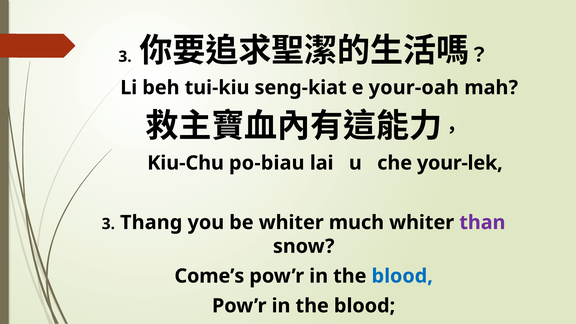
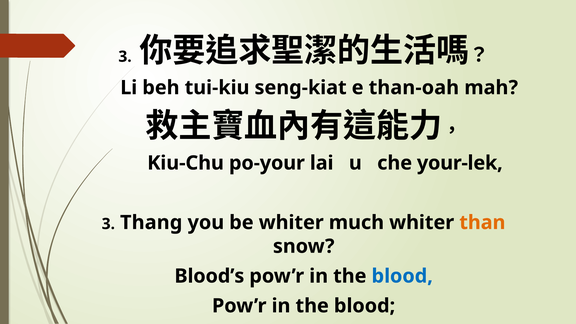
your-oah: your-oah -> than-oah (414, 88)
po-biau: po-biau -> po-your (267, 163)
than colour: purple -> orange (482, 223)
Come’s: Come’s -> Blood’s (209, 276)
